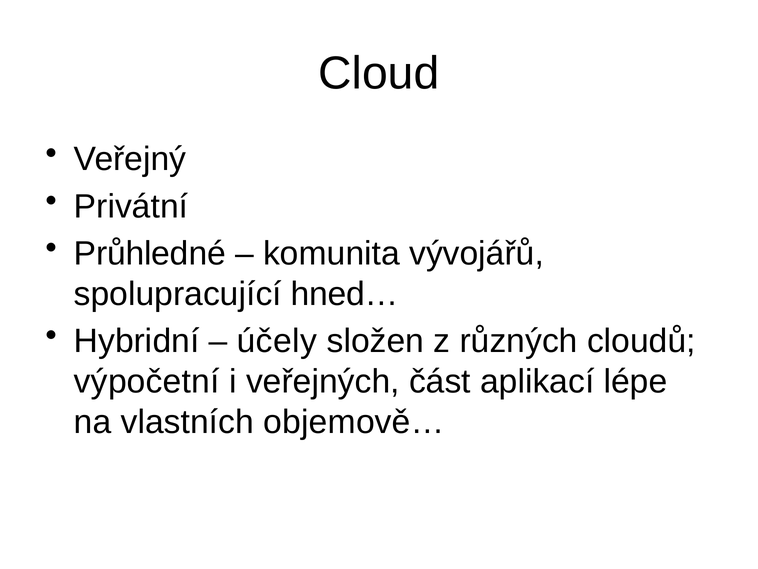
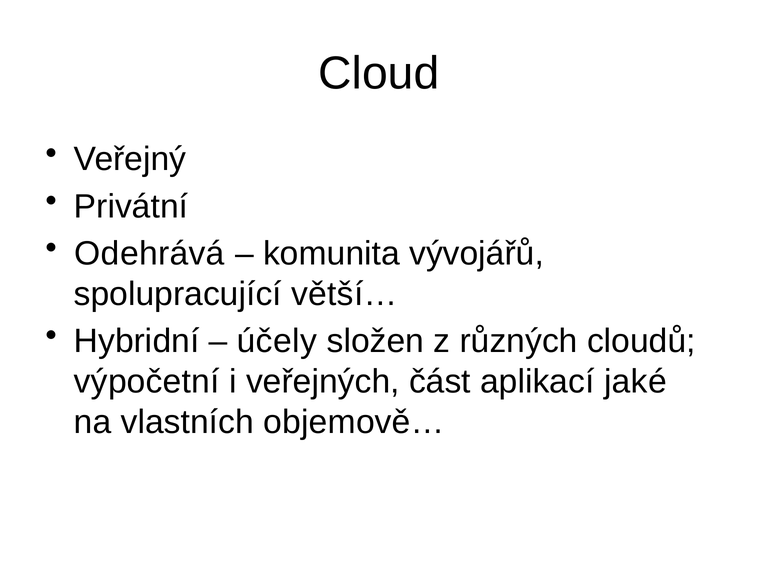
Průhledné: Průhledné -> Odehrává (150, 253)
hned…: hned… -> větší… (344, 294)
lépe: lépe -> jaké (635, 381)
